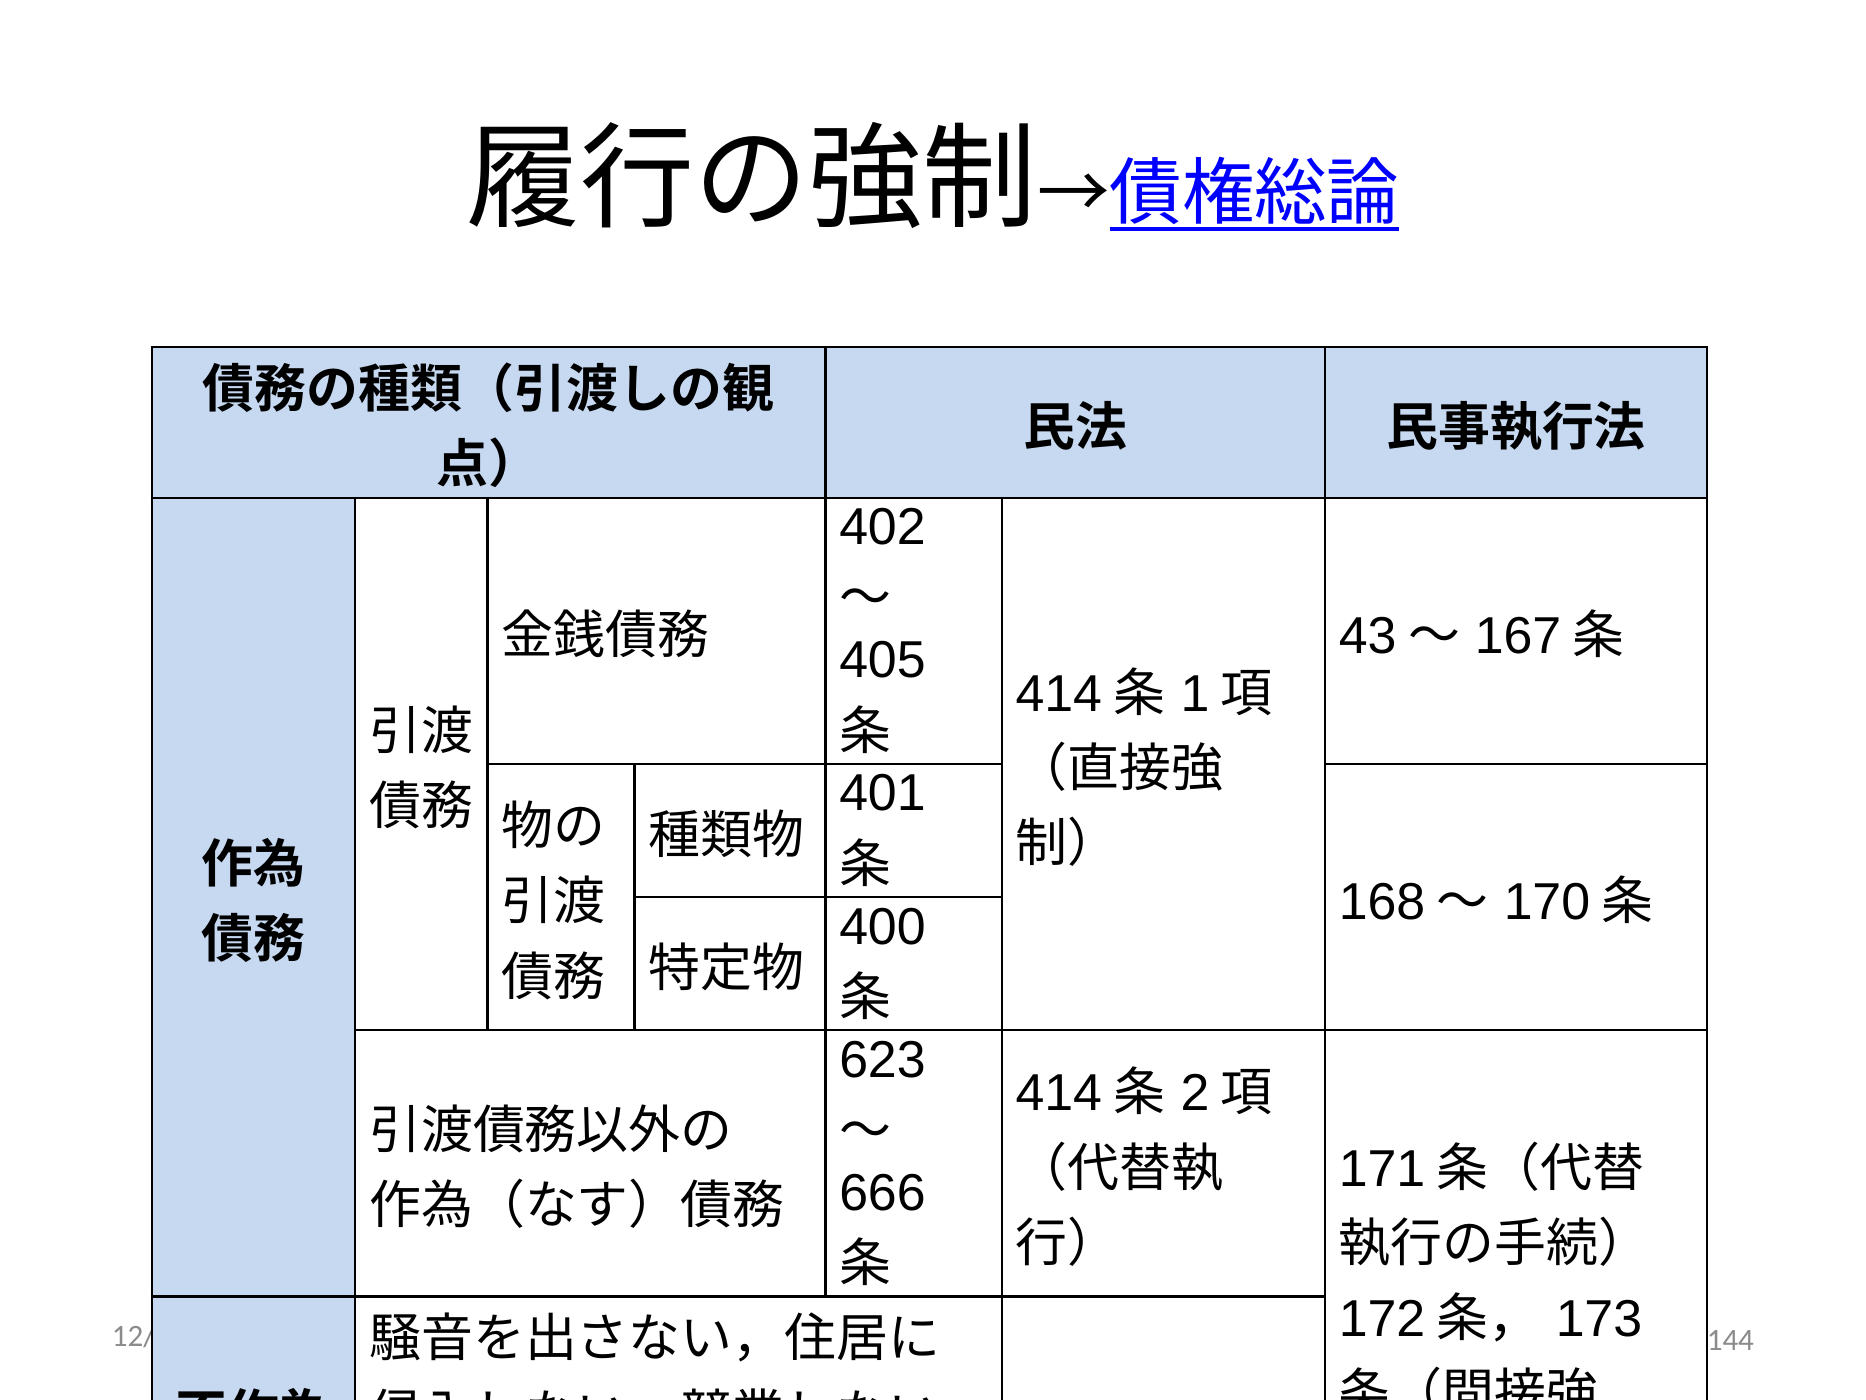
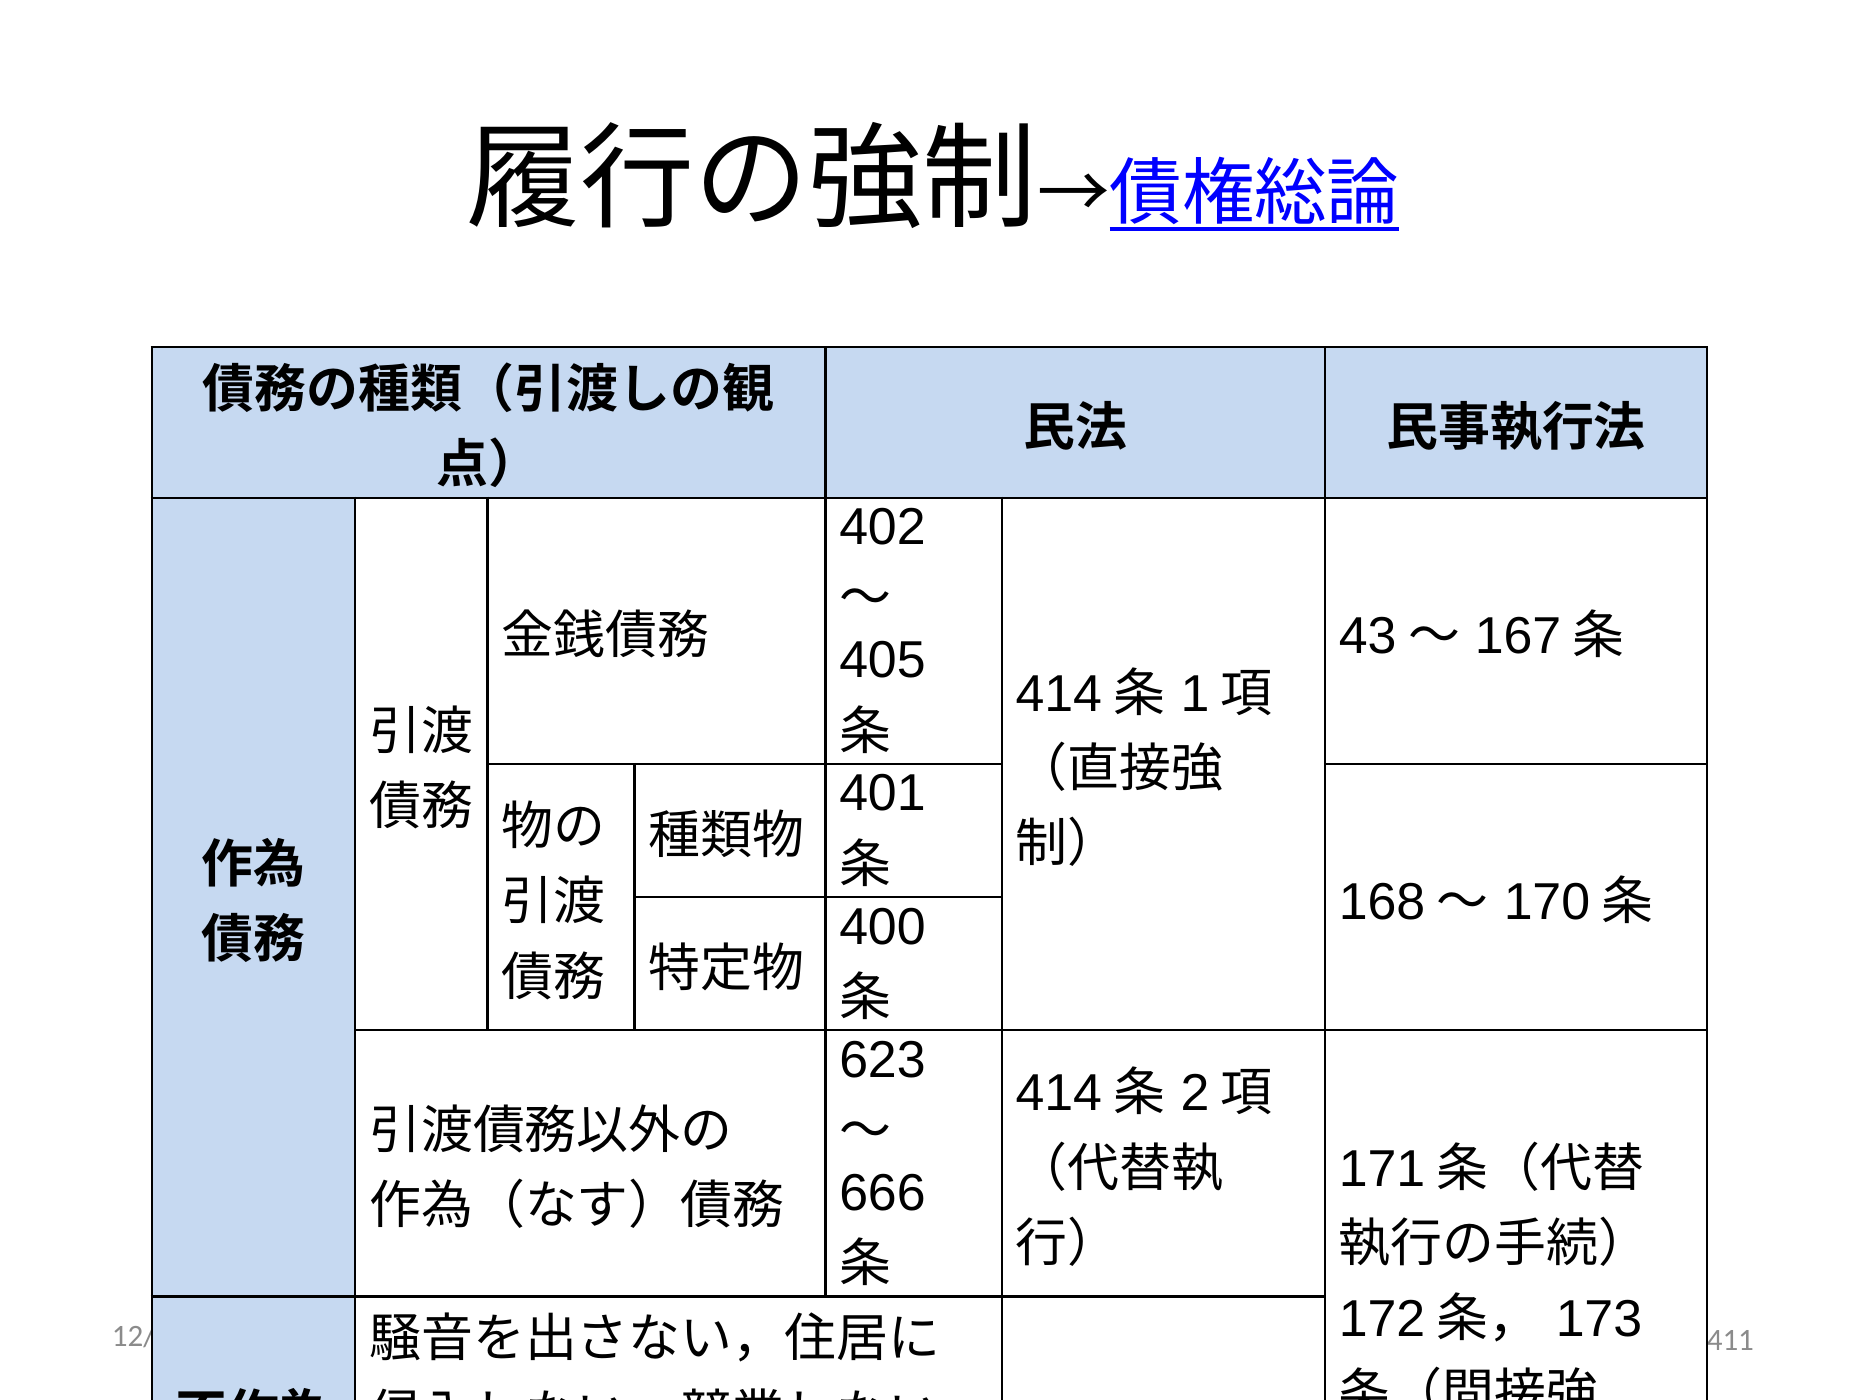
144: 144 -> 411 (1730, 1340)
